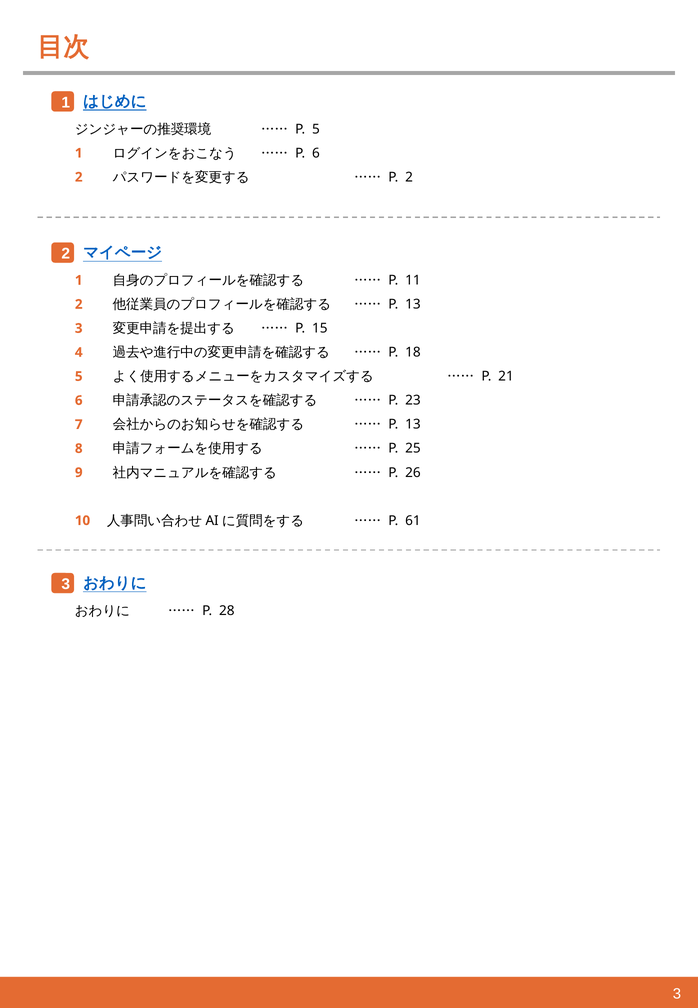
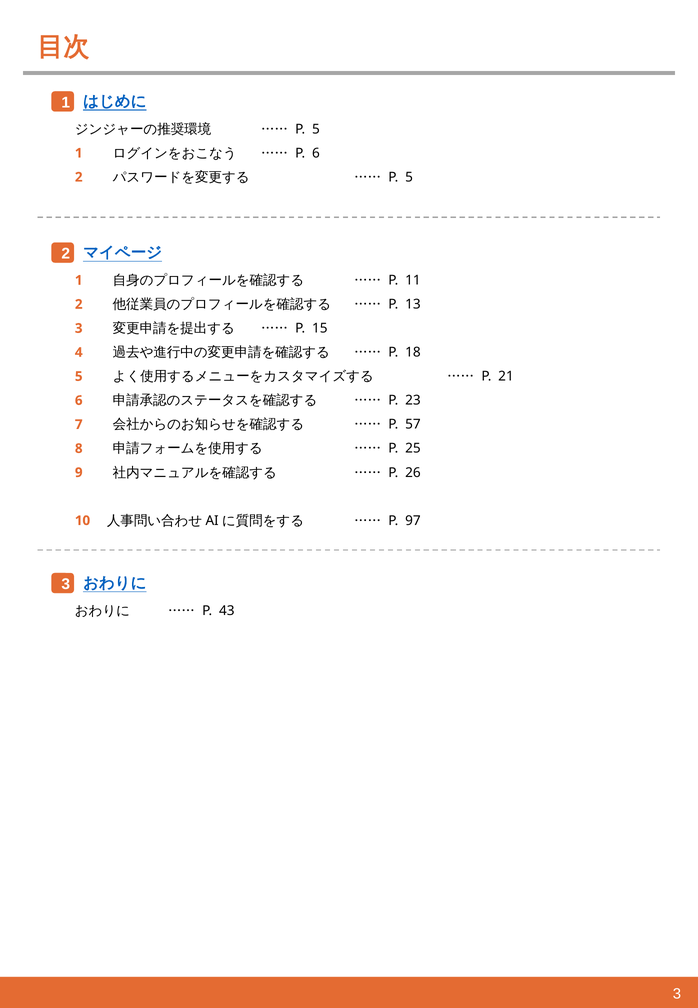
2: 2 -> 5 (409, 177)
13: 13 -> 57 (413, 425)
61: 61 -> 97 (413, 521)
28: 28 -> 43 (227, 611)
